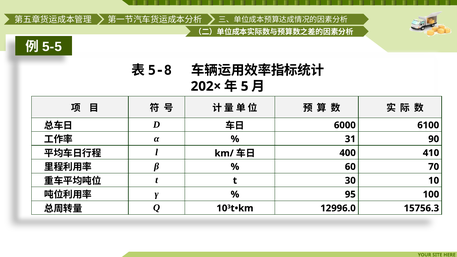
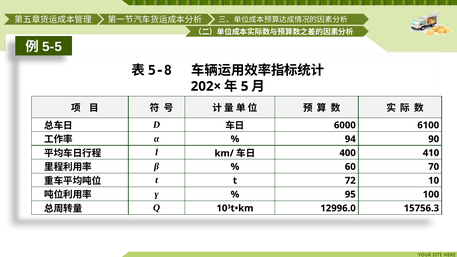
31: 31 -> 94 (350, 139)
30: 30 -> 72 (350, 181)
